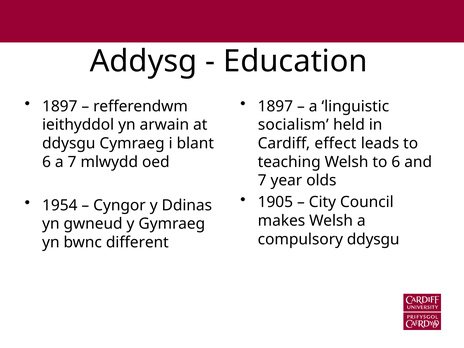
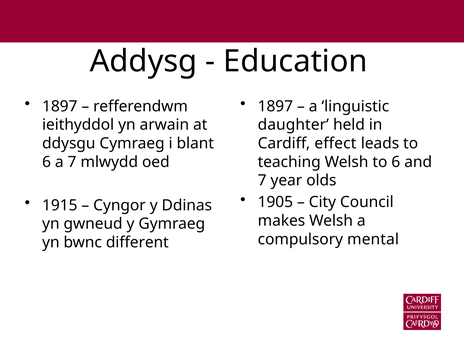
socialism: socialism -> daughter (293, 125)
1954: 1954 -> 1915 (60, 205)
compulsory ddysgu: ddysgu -> mental (373, 239)
